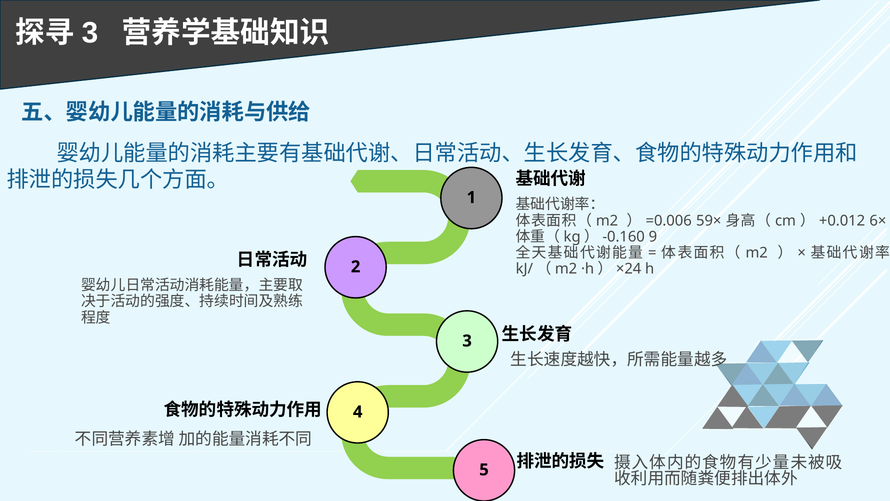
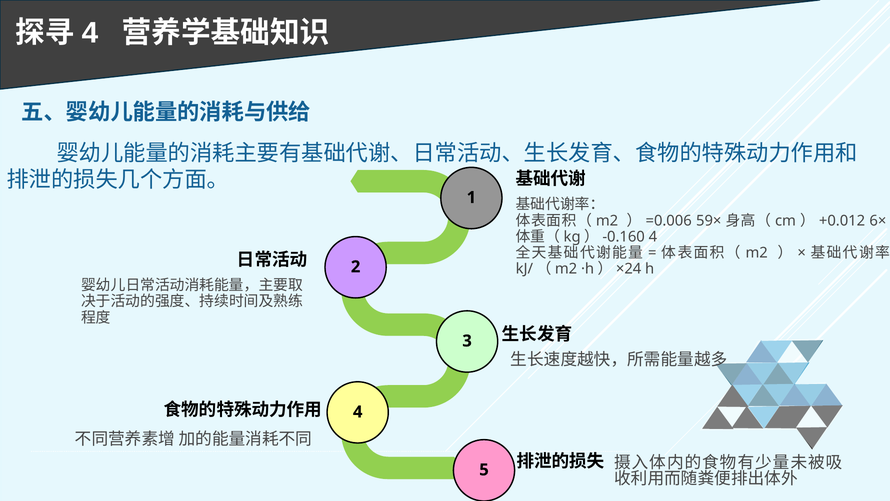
3: 3 -> 4 (90, 33)
9: 9 -> 4 (653, 237)
